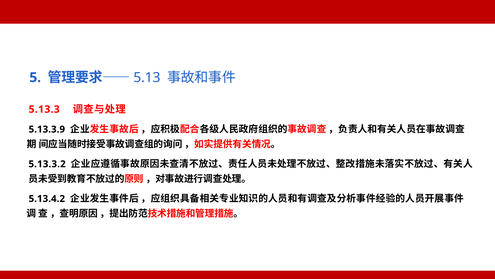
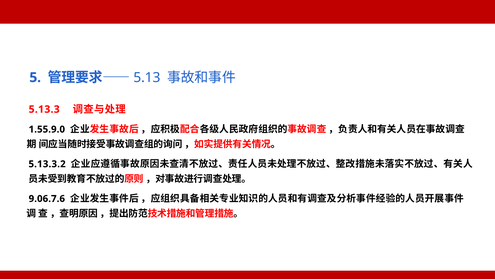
5.13.3.9: 5.13.3.9 -> 1.55.9.0 (47, 129)
5.13.4.2: 5.13.4.2 -> 9.06.7.6 (47, 198)
